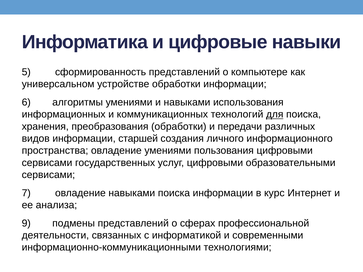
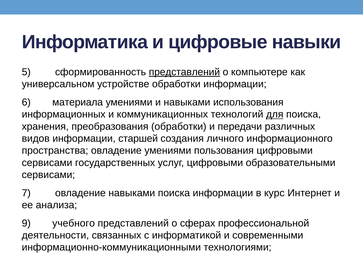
представлений underline: none -> present (184, 72)
алгоритмы: алгоритмы -> материала (78, 102)
подмены: подмены -> учебного (74, 223)
